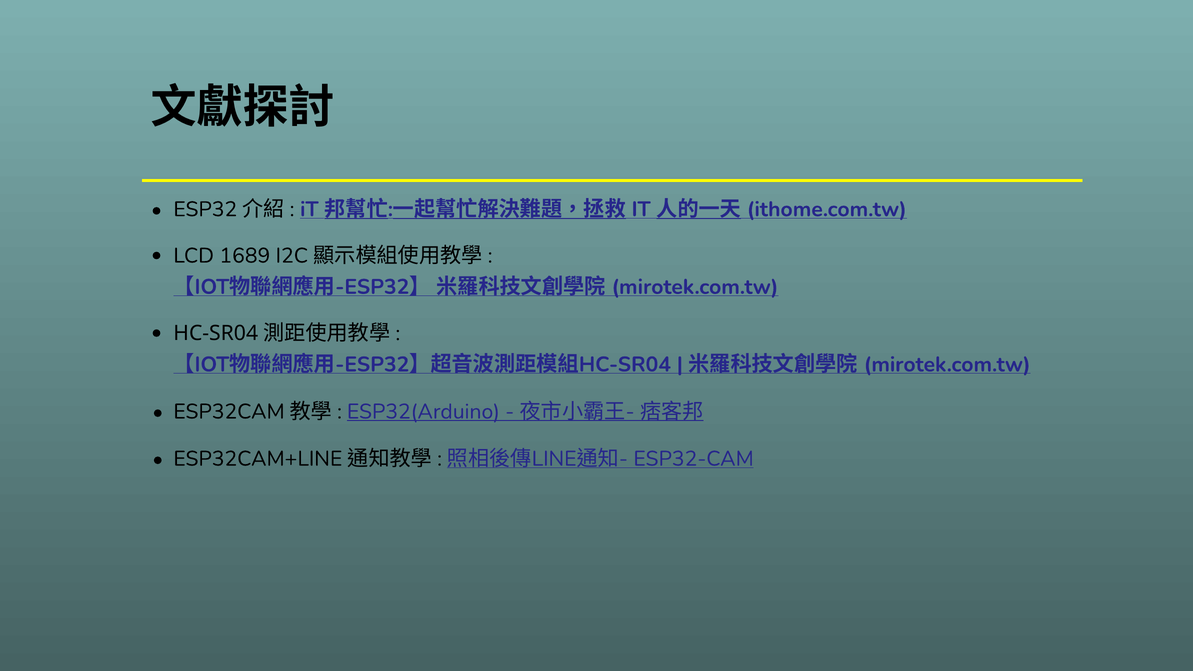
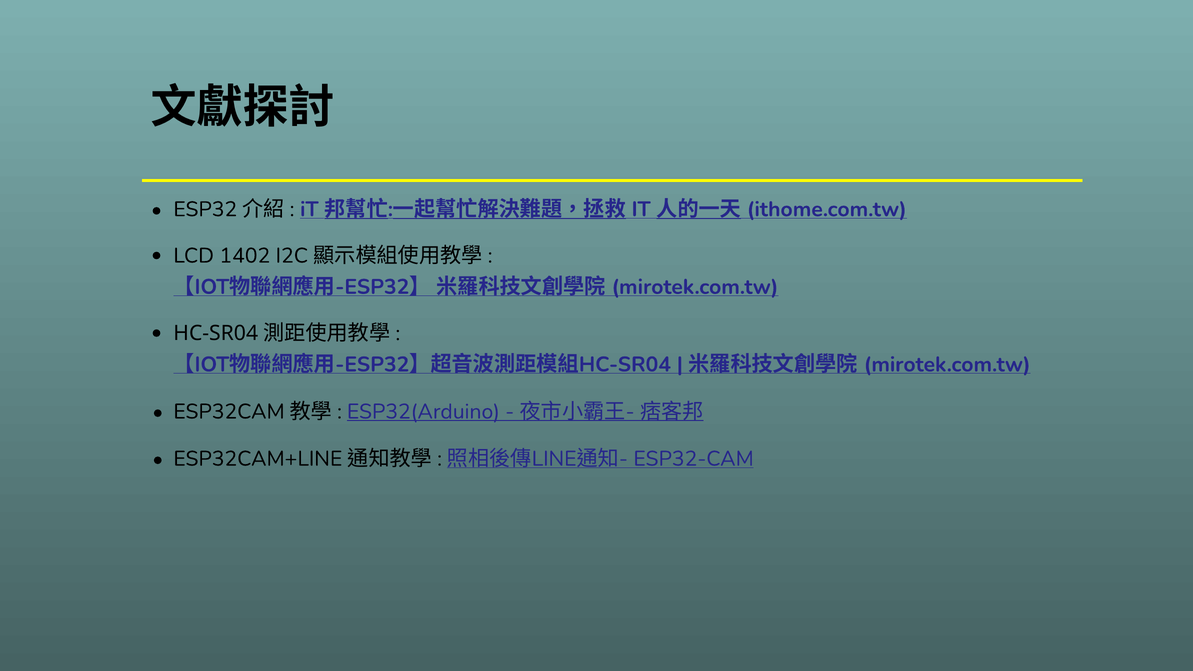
1689: 1689 -> 1402 (245, 256)
